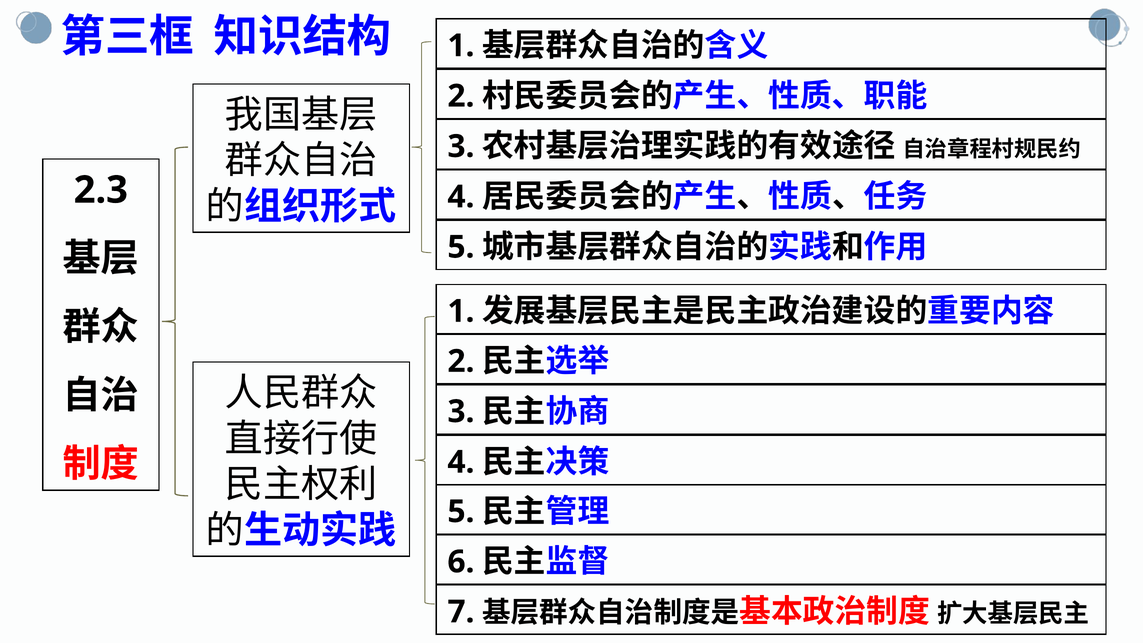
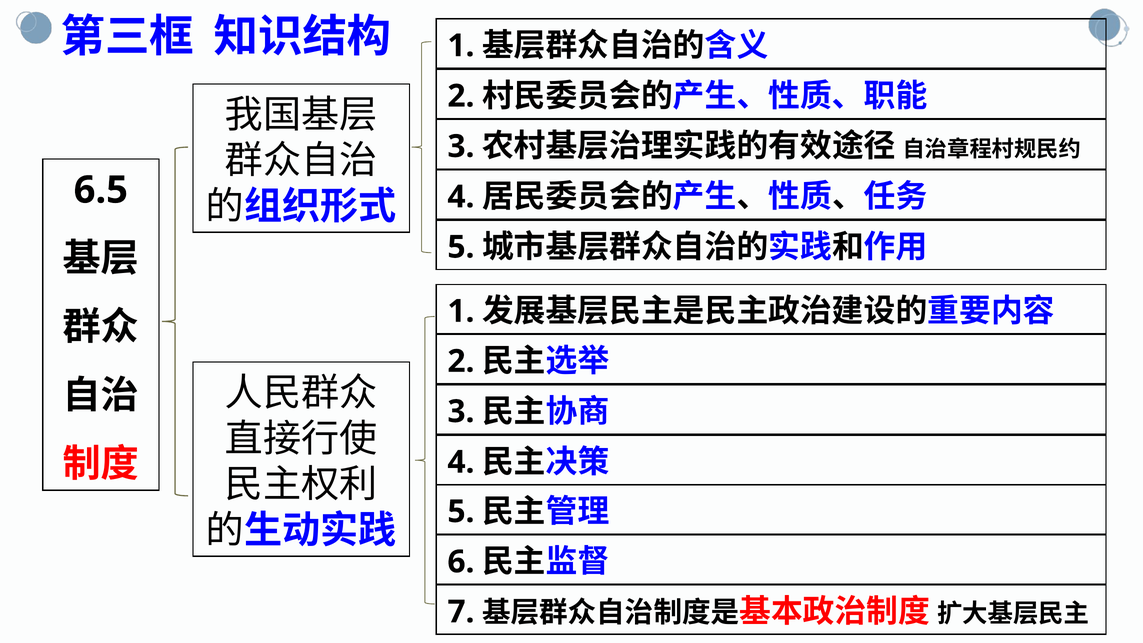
2.3: 2.3 -> 6.5 (101, 190)
